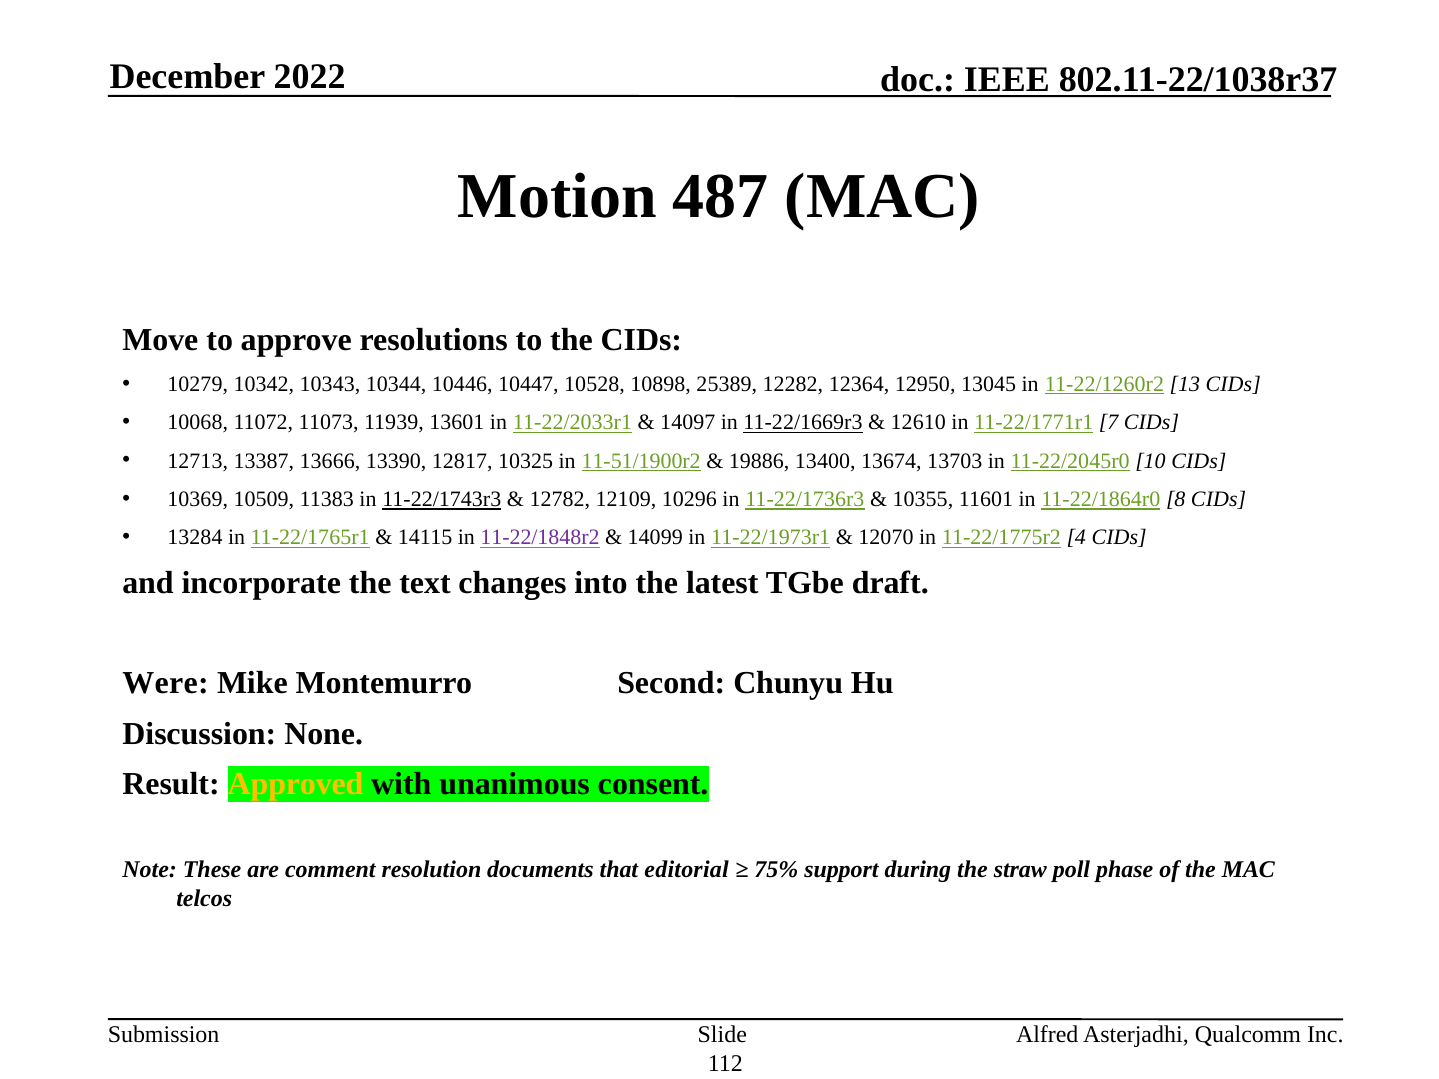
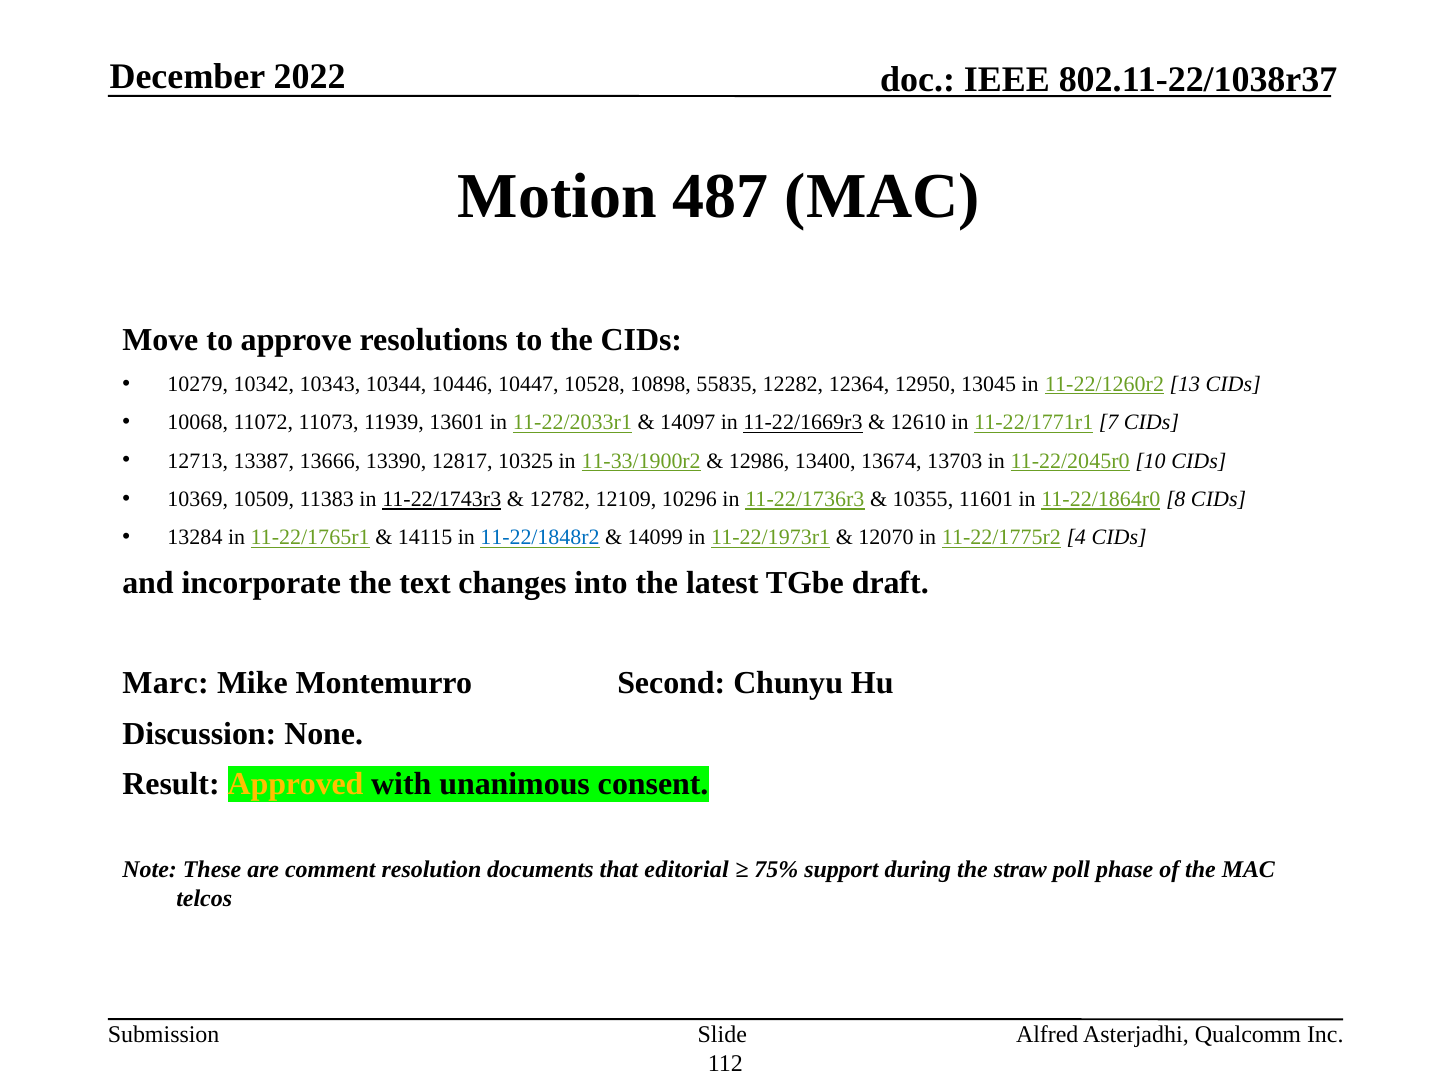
25389: 25389 -> 55835 (727, 384)
11-51/1900r2: 11-51/1900r2 -> 11-33/1900r2 (641, 461)
19886: 19886 -> 12986 (759, 461)
11-22/1848r2 colour: purple -> blue (540, 538)
Were: Were -> Marc (166, 684)
